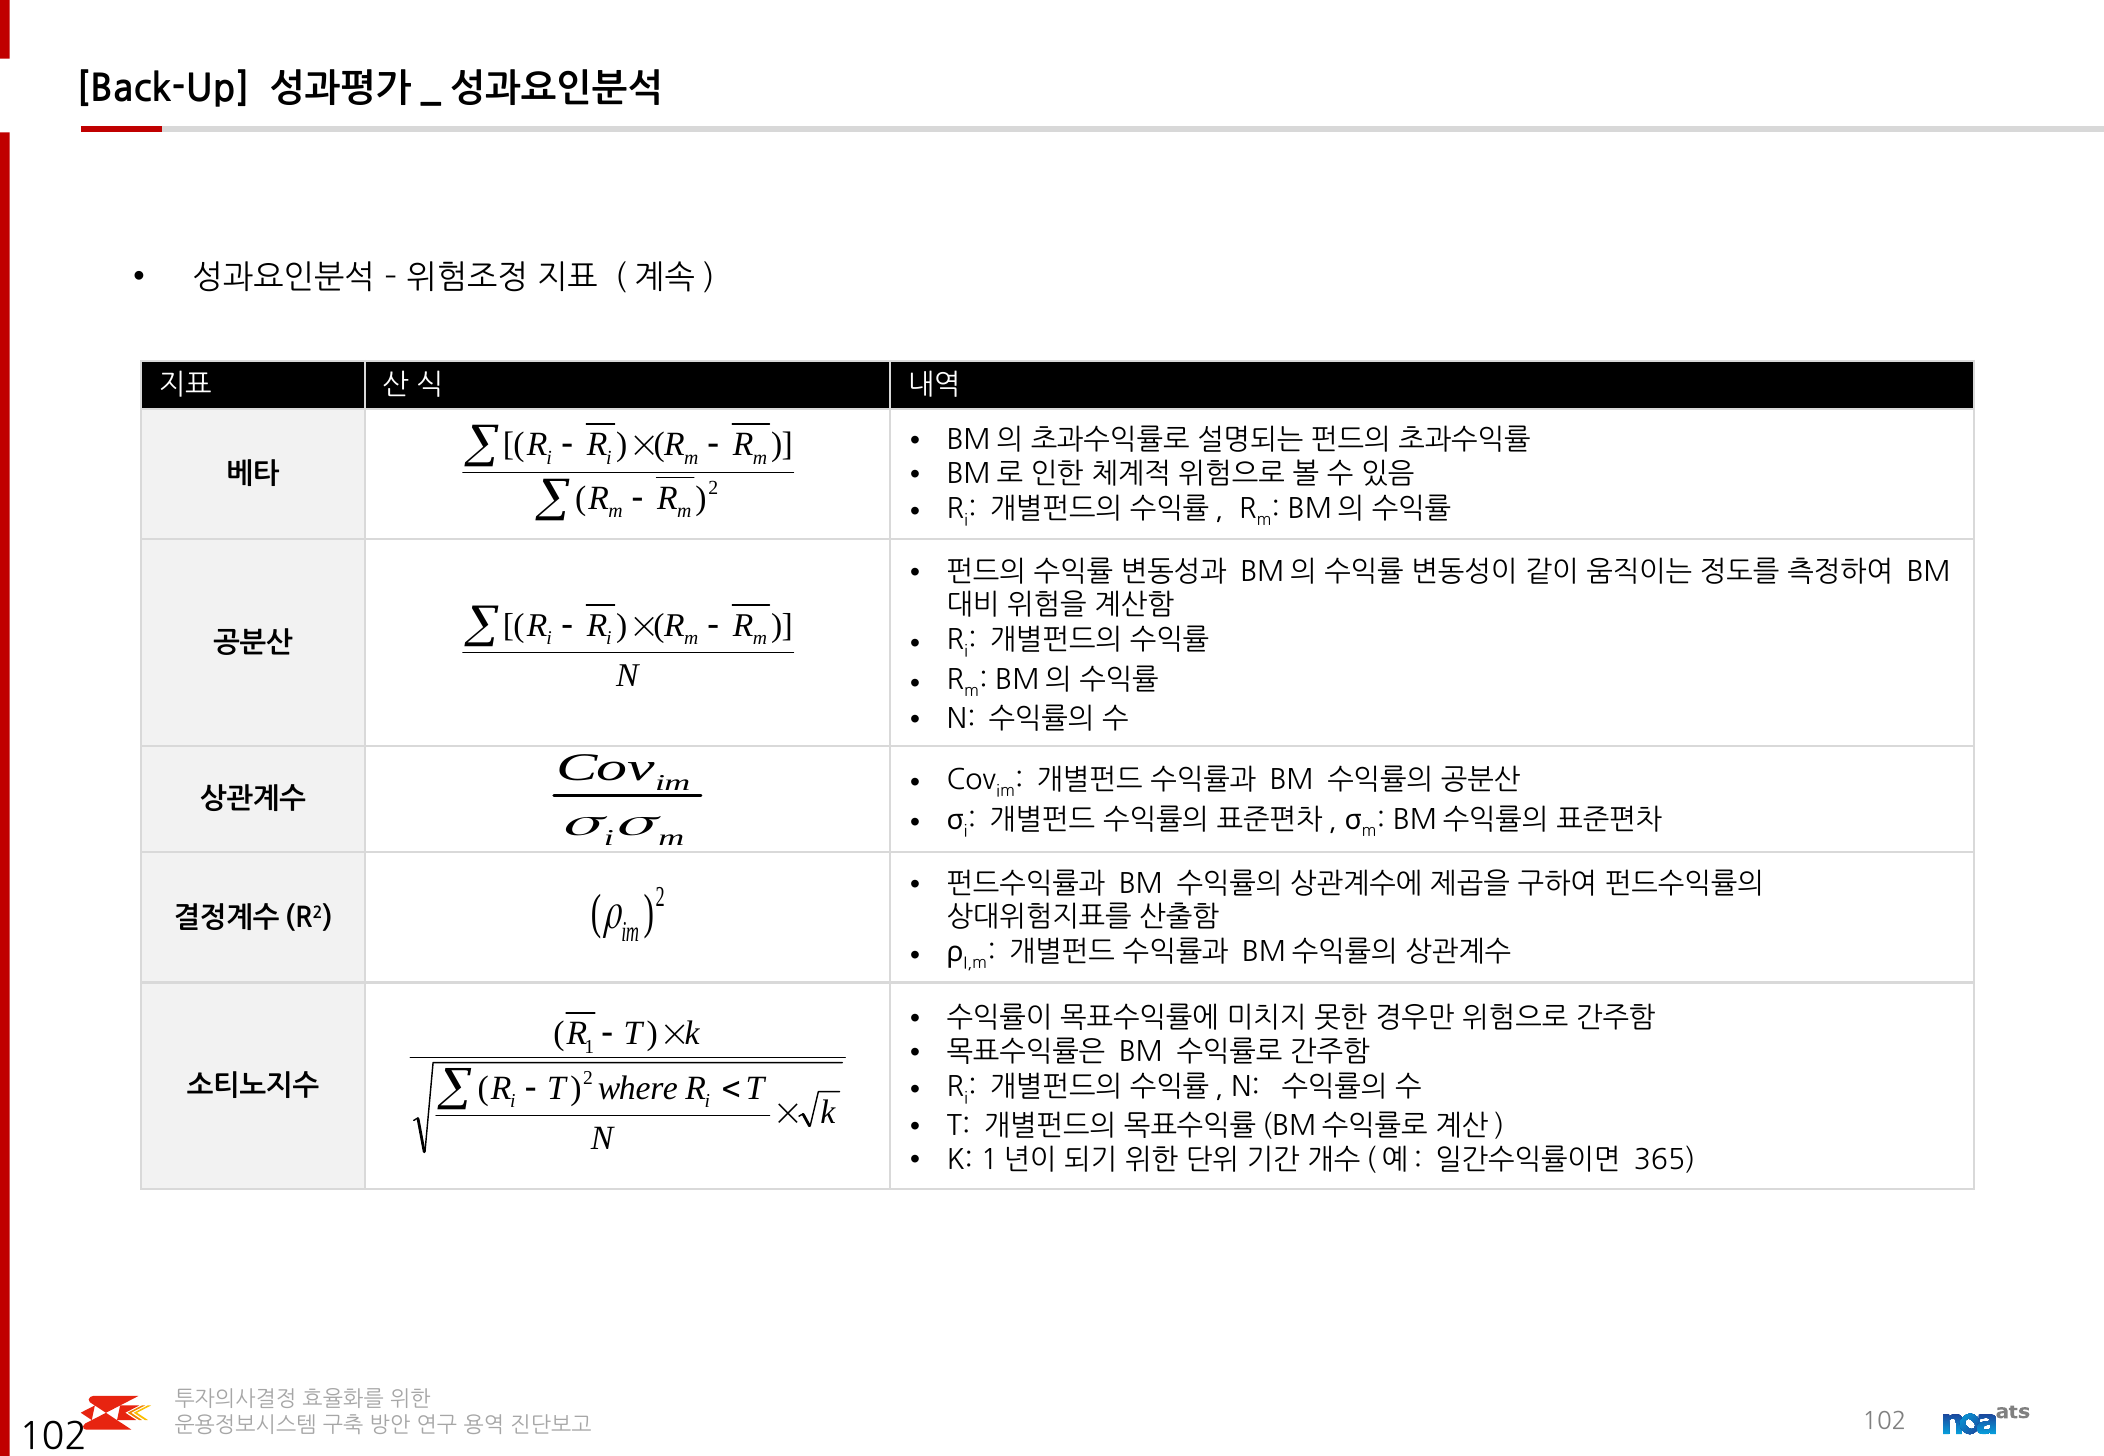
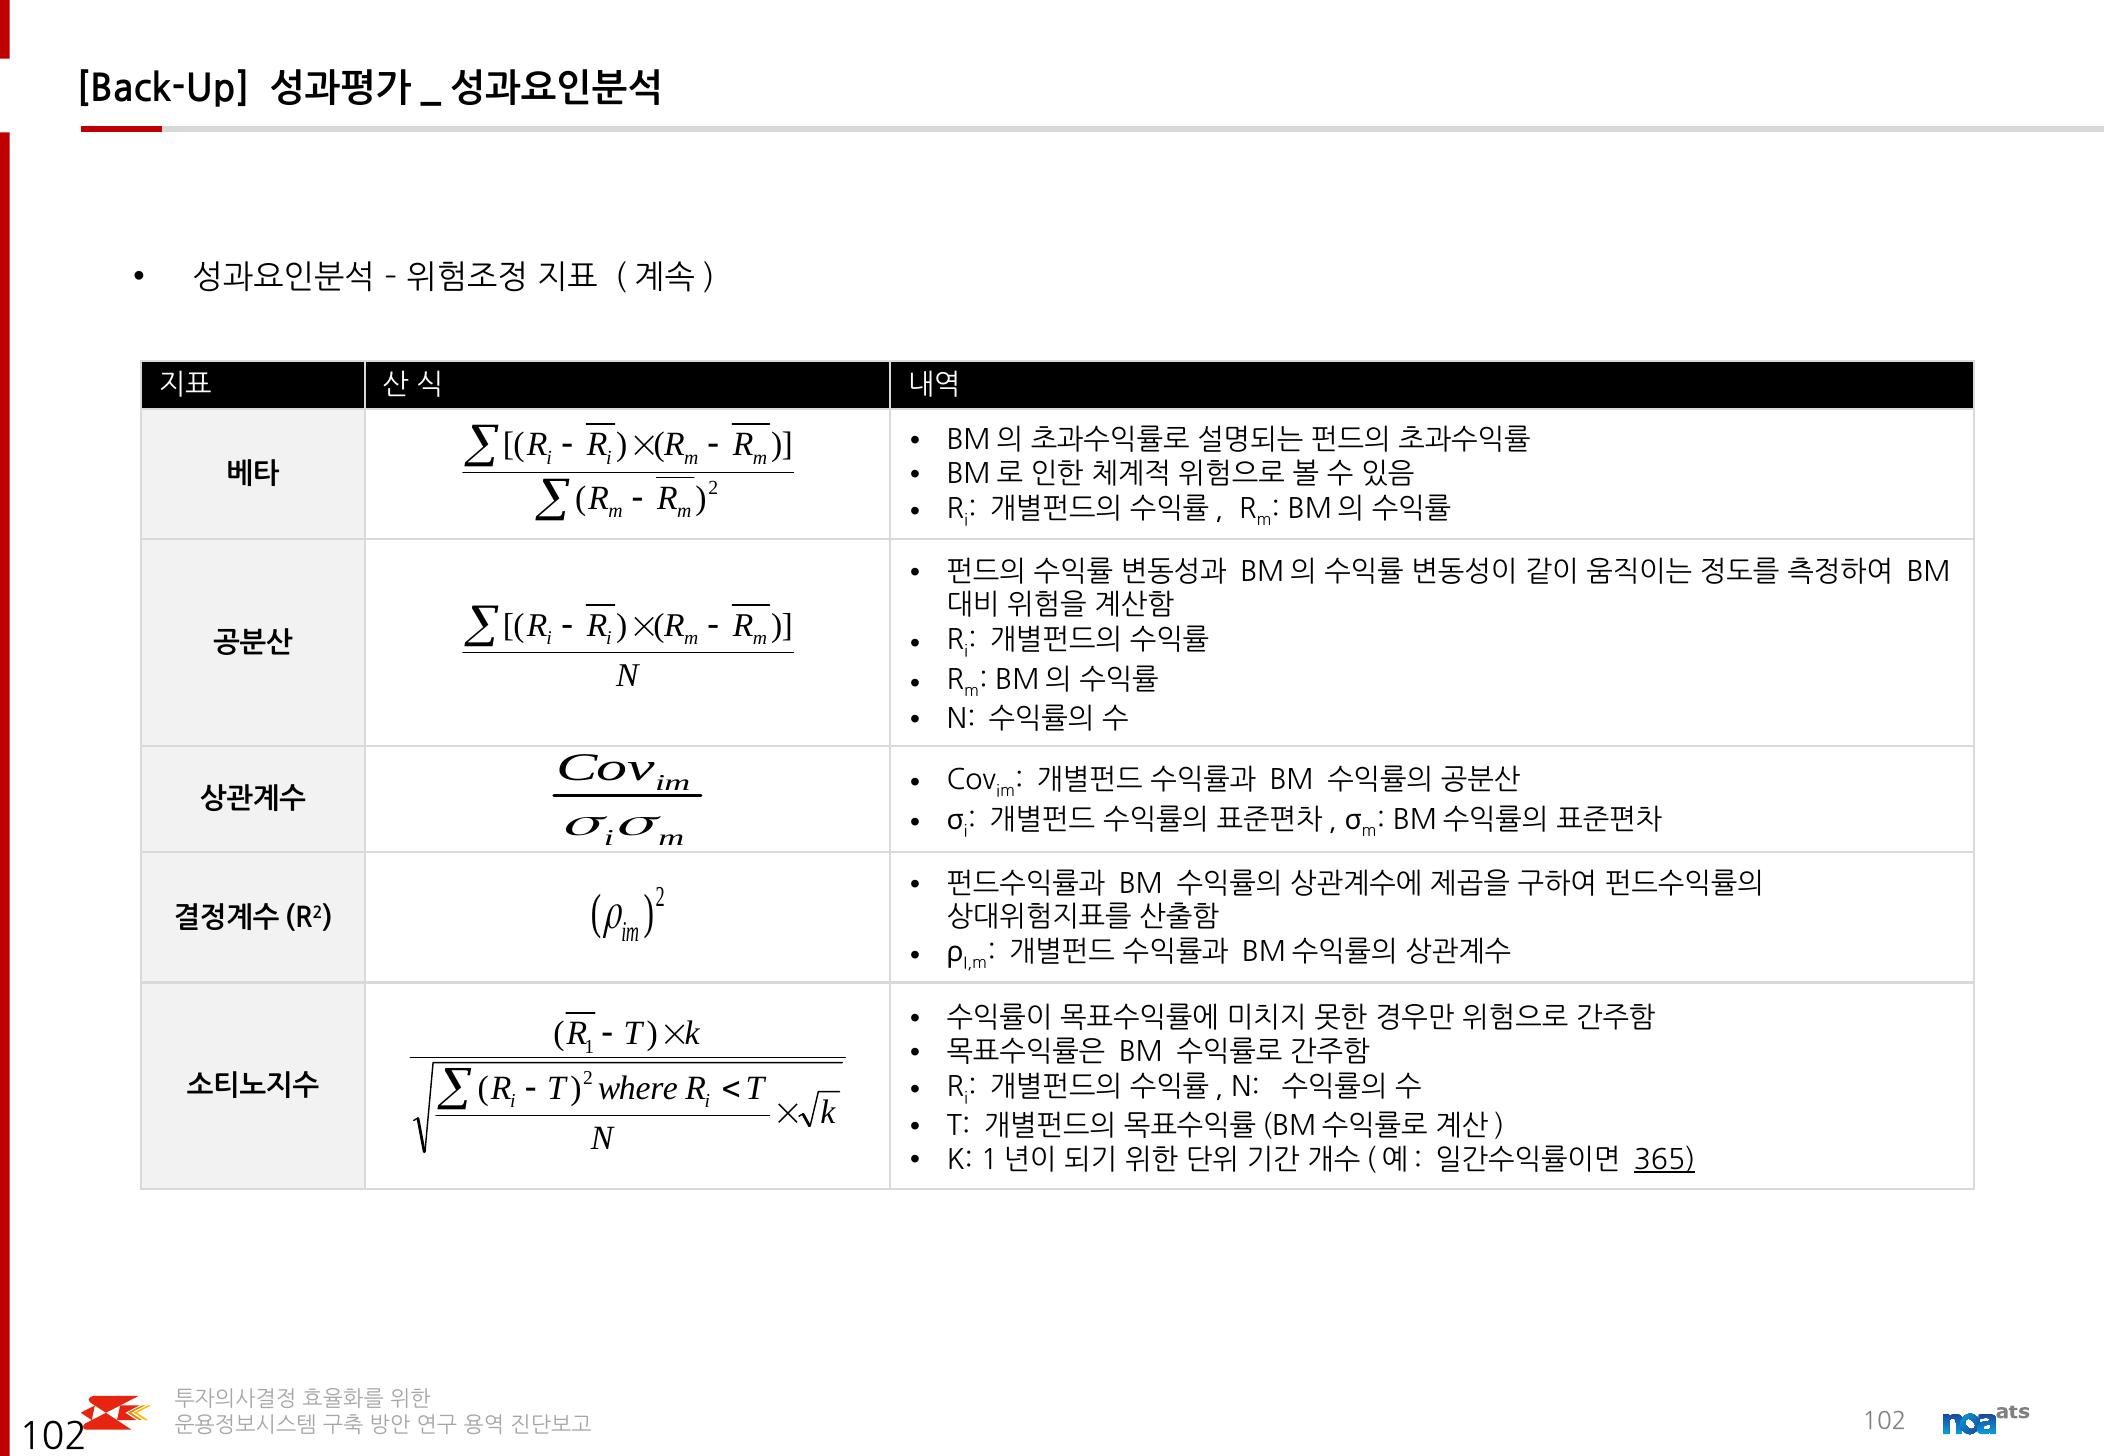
365 underline: none -> present (1665, 1160)
